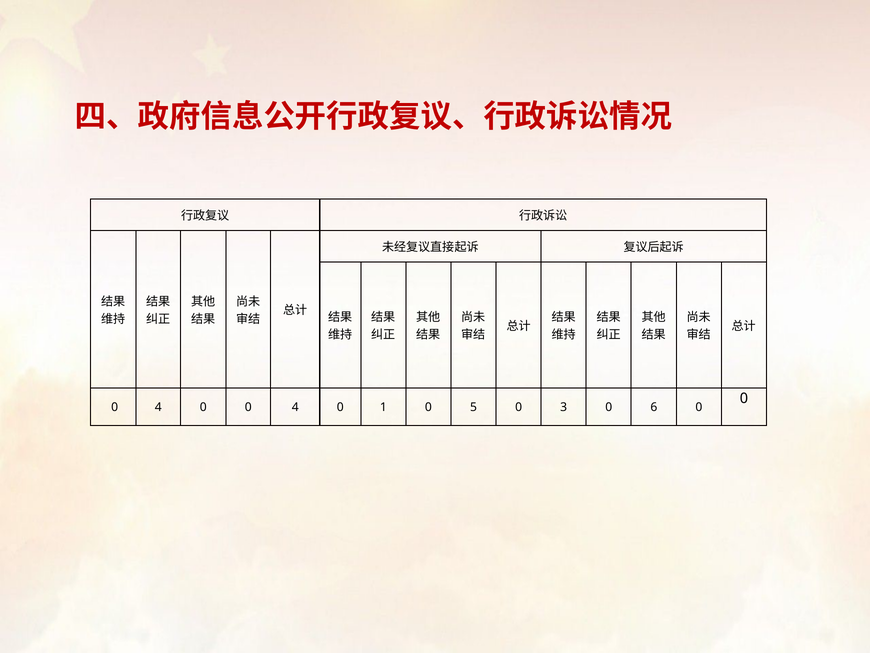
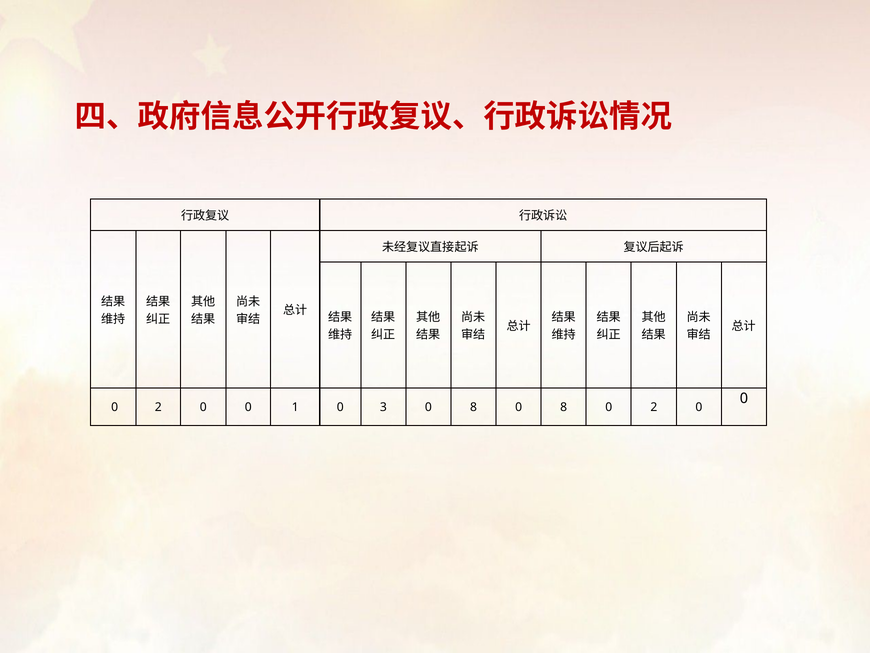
4: 4 -> 2 (158, 407)
0 0 4: 4 -> 1 (295, 407)
1: 1 -> 3 (383, 407)
5: 5 -> 8 (474, 407)
3: 3 -> 8 (564, 407)
6: 6 -> 2 (654, 407)
